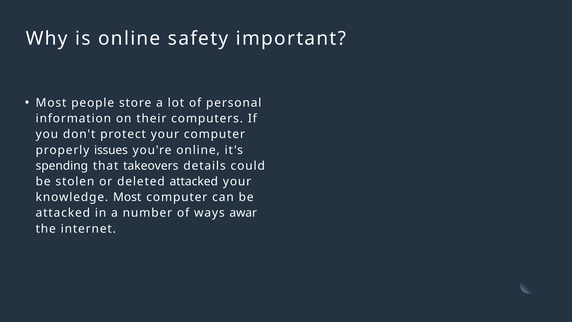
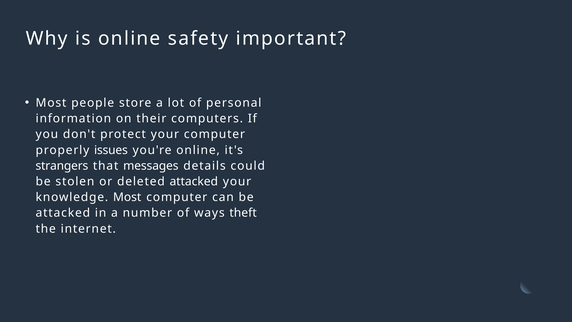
spending: spending -> strangers (62, 166)
takeovers: takeovers -> messages (151, 166)
awar: awar -> theft (243, 213)
